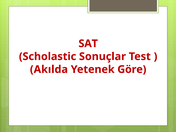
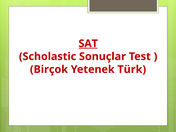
SAT underline: none -> present (88, 44)
Akılda: Akılda -> Birçok (49, 69)
Göre: Göre -> Türk (132, 69)
